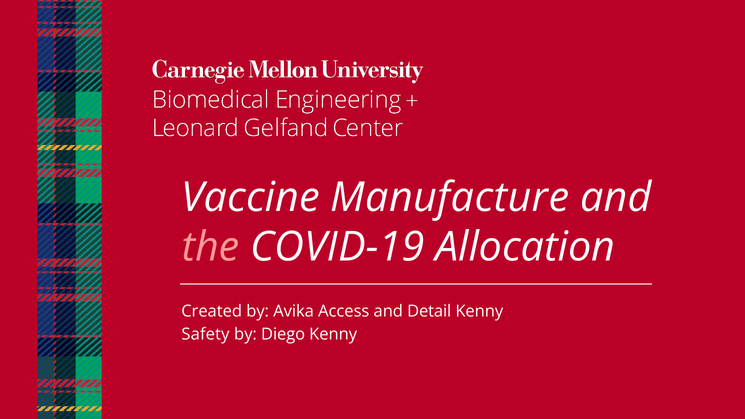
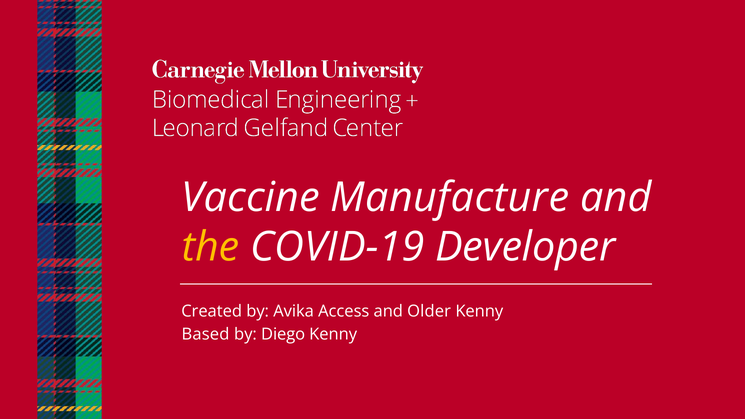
the colour: pink -> yellow (211, 247)
Allocation: Allocation -> Developer (525, 247)
Detail: Detail -> Older (429, 311)
Safety: Safety -> Based (205, 334)
